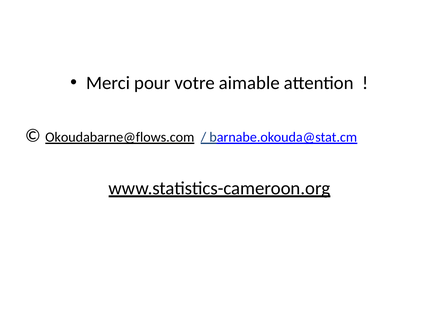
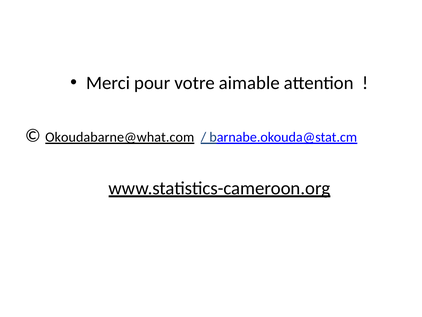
Okoudabarne@flows.com: Okoudabarne@flows.com -> Okoudabarne@what.com (120, 137)
